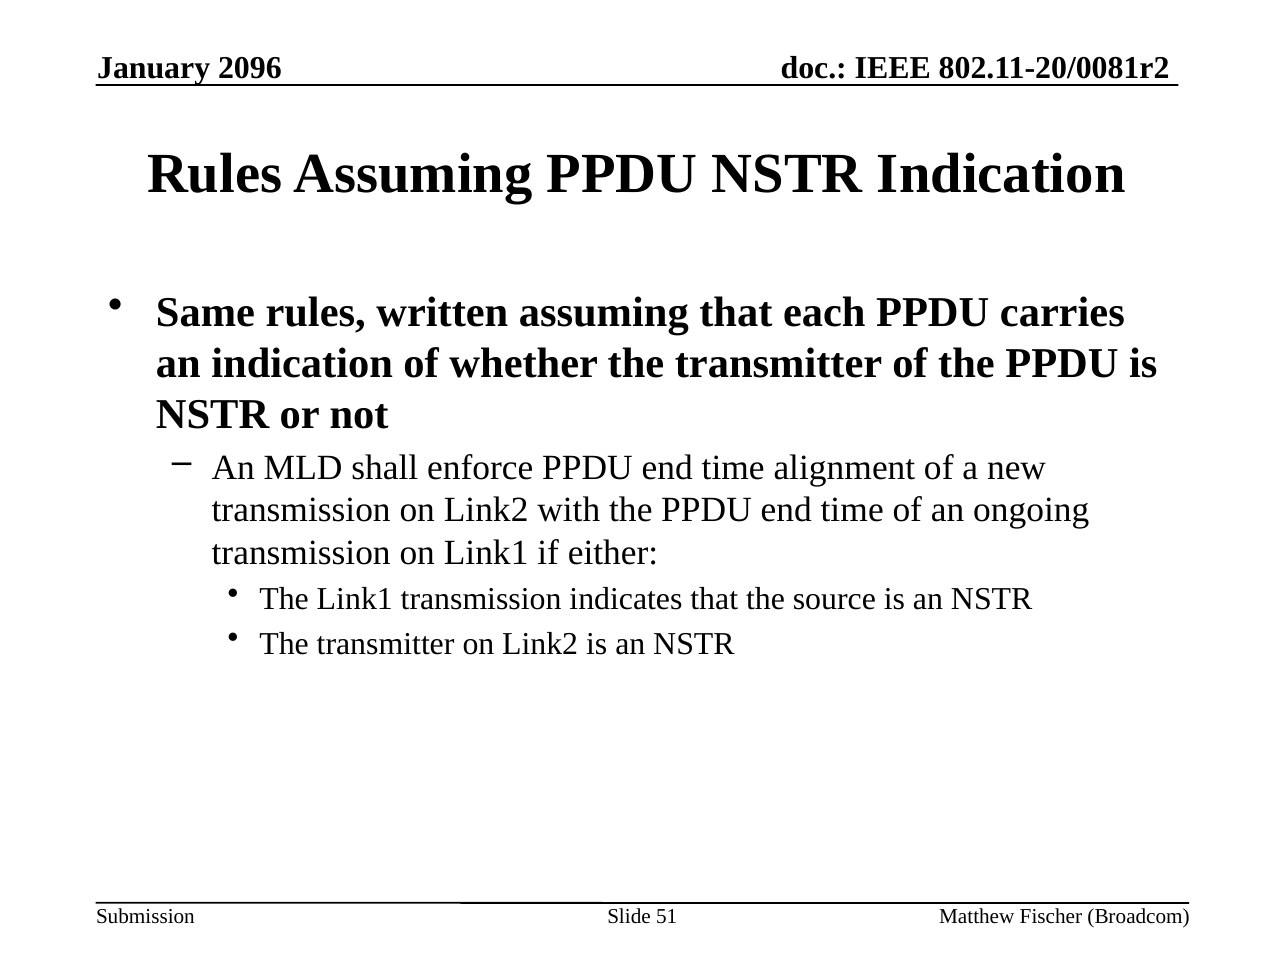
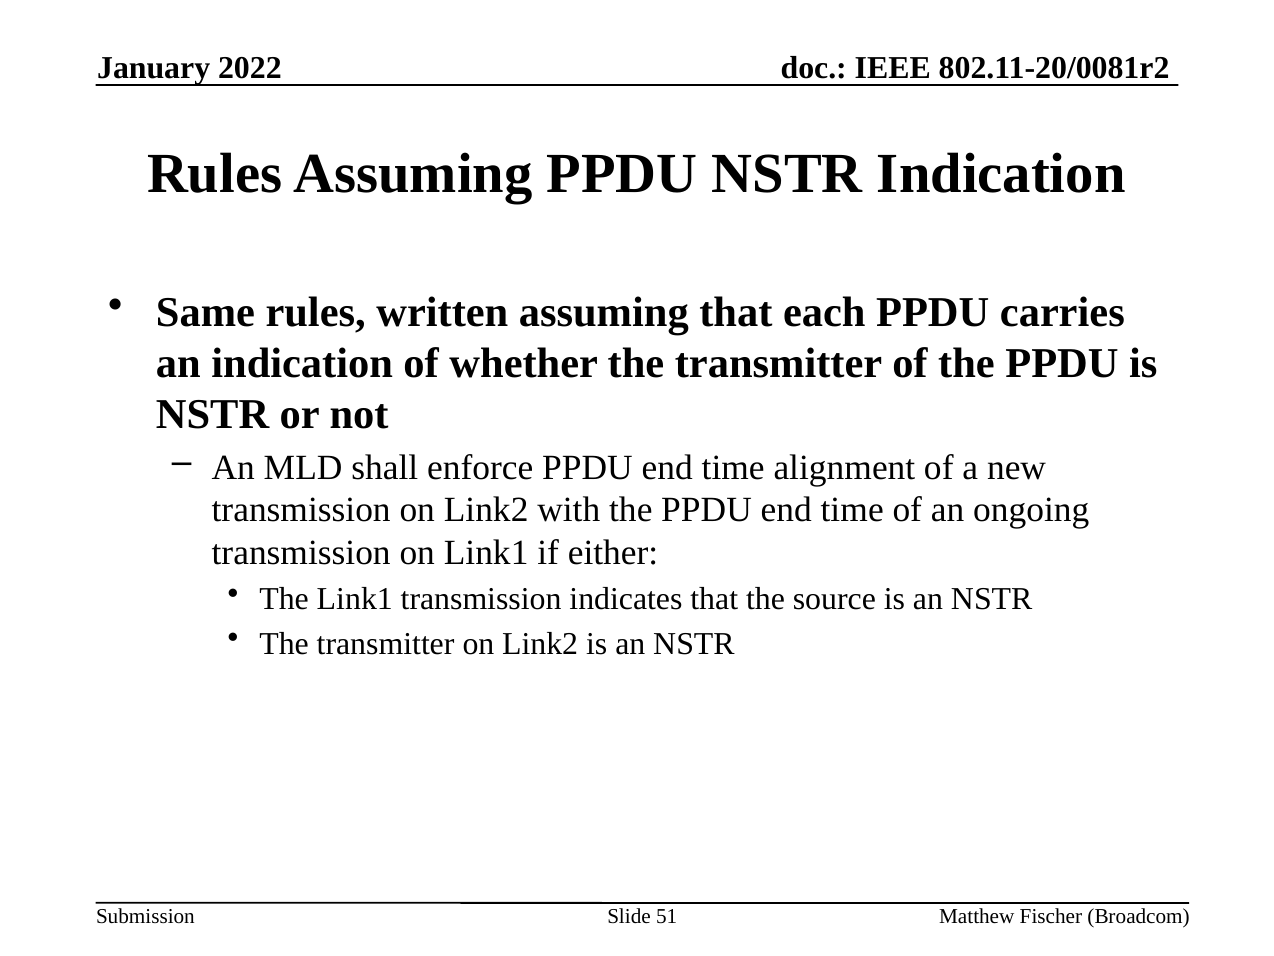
2096: 2096 -> 2022 (250, 68)
